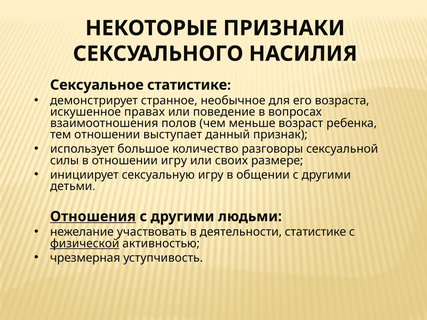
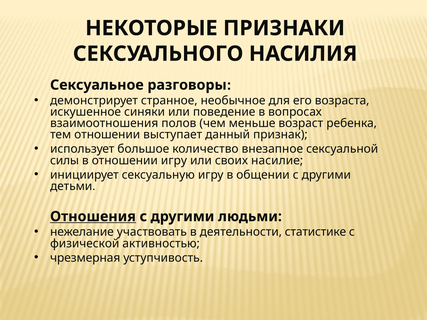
Сексуальное статистике: статистике -> разговоры (187, 85)
правах: правах -> синяки (145, 112)
разговоры: разговоры -> внезапное (272, 149)
размере: размере -> насилие (277, 161)
физической underline: present -> none (85, 244)
